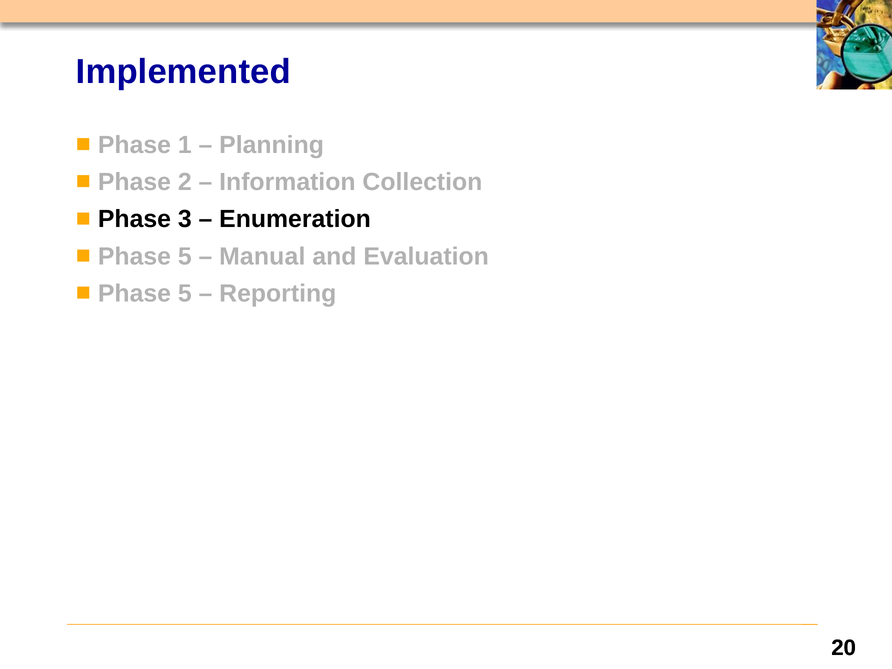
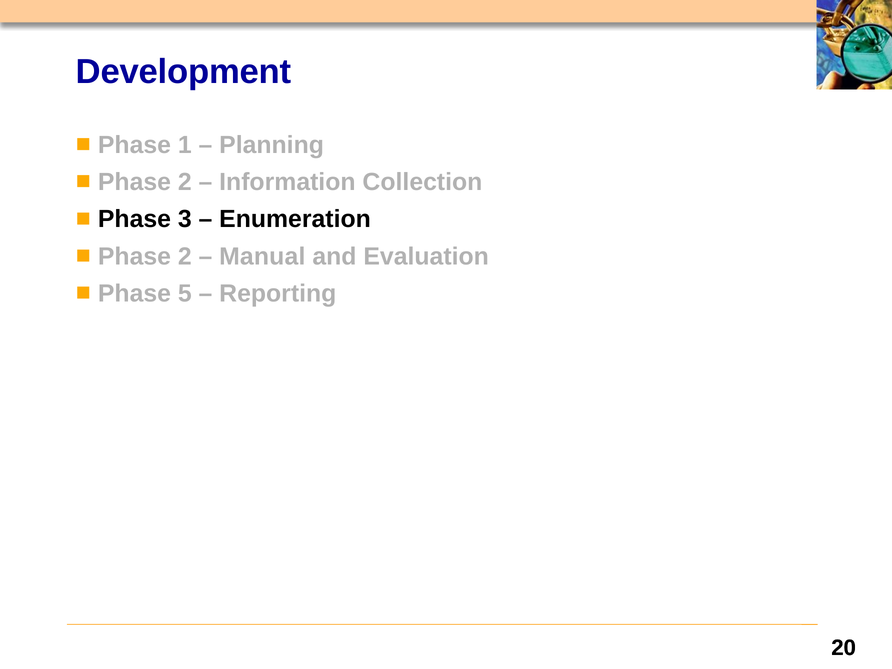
Implemented: Implemented -> Development (184, 72)
5: 5 -> 2 (185, 256)
